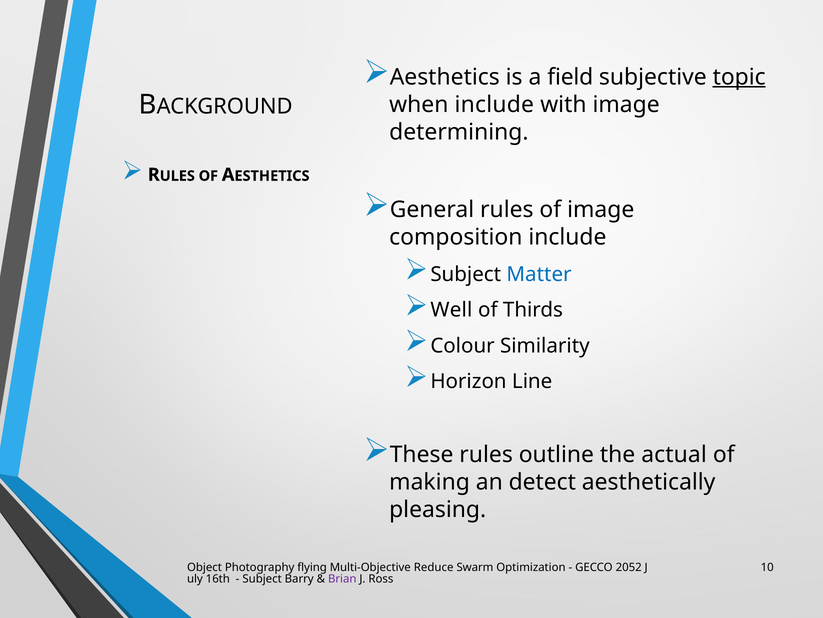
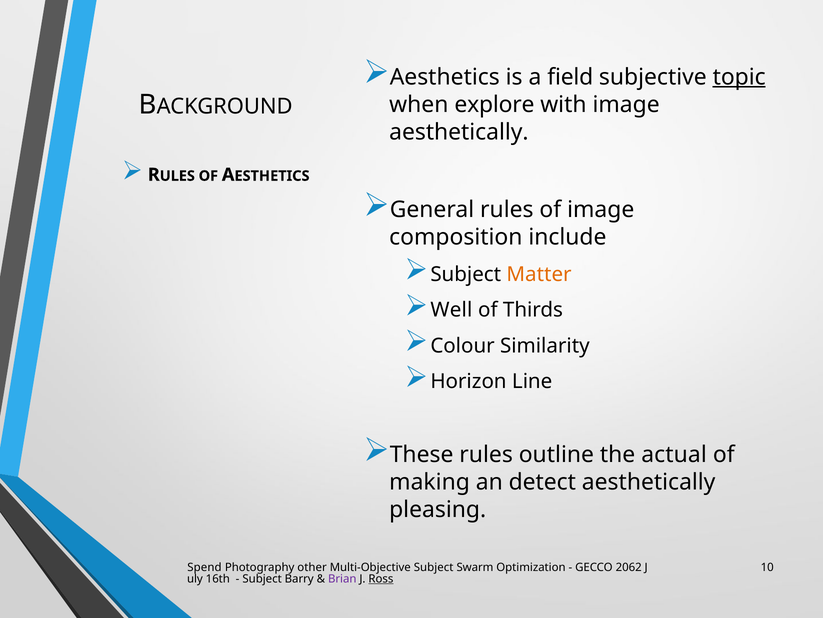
when include: include -> explore (494, 104)
determining: determining -> aesthetically (459, 132)
Matter colour: blue -> orange (539, 274)
Object: Object -> Spend (204, 567)
flying: flying -> other (312, 567)
Multi-Objective Reduce: Reduce -> Subject (434, 567)
2052: 2052 -> 2062 (629, 567)
Ross underline: none -> present (381, 578)
